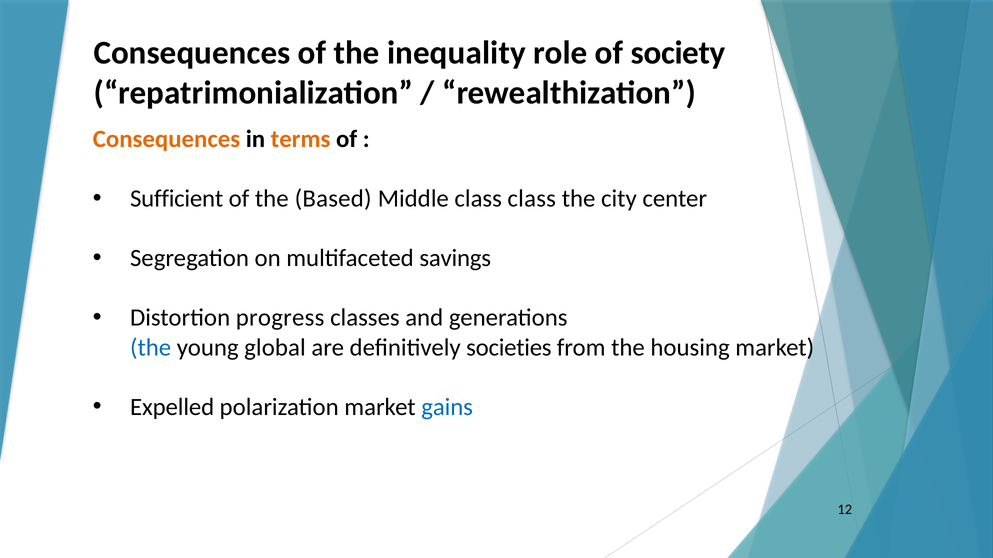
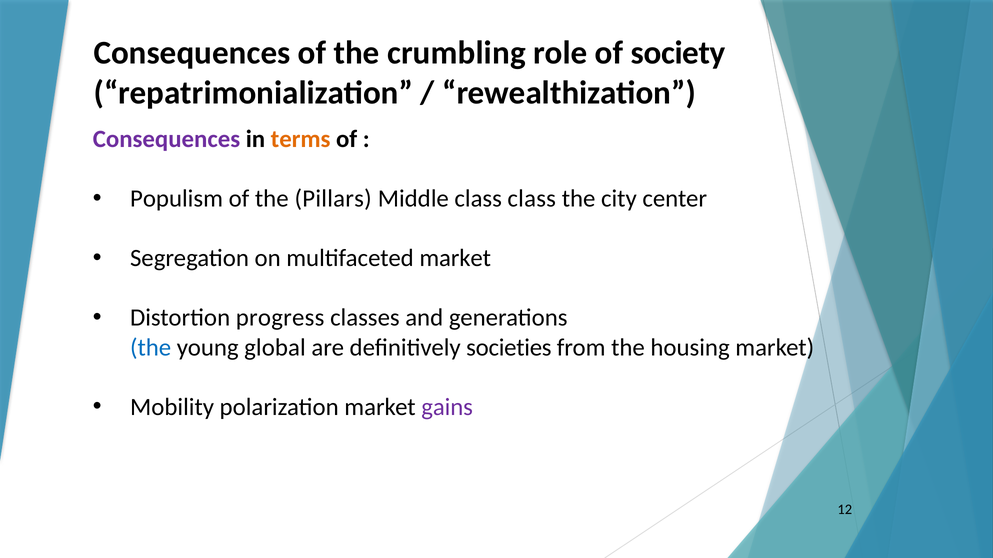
inequality: inequality -> crumbling (456, 53)
Consequences colour: orange -> purple (166, 139)
Sufficient: Sufficient -> Populism (177, 199)
Based: Based -> Pillars (333, 199)
multifaceted savings: savings -> market (455, 259)
Expelled: Expelled -> Mobility (172, 407)
gains colour: blue -> purple (447, 407)
